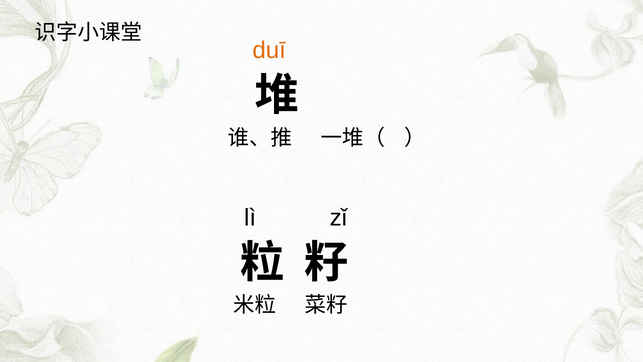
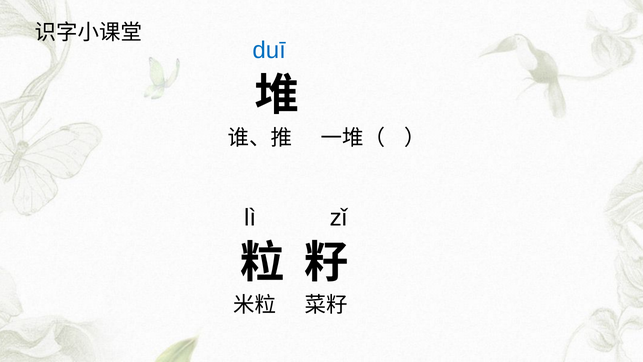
duī colour: orange -> blue (269, 50)
